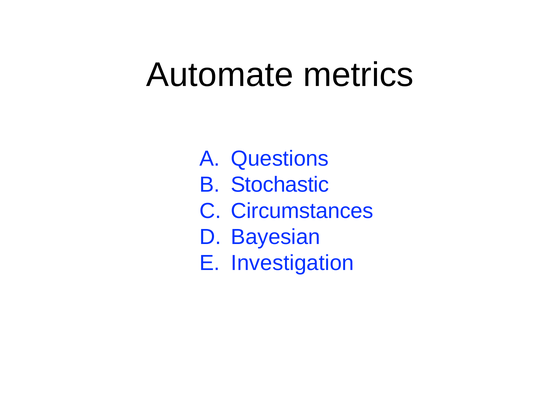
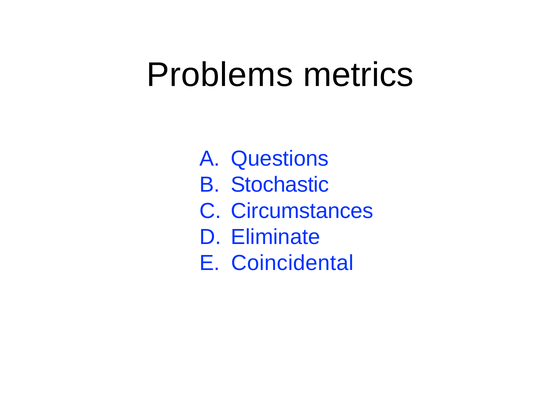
Automate: Automate -> Problems (220, 75)
Bayesian: Bayesian -> Eliminate (276, 237)
Investigation: Investigation -> Coincidental (292, 263)
